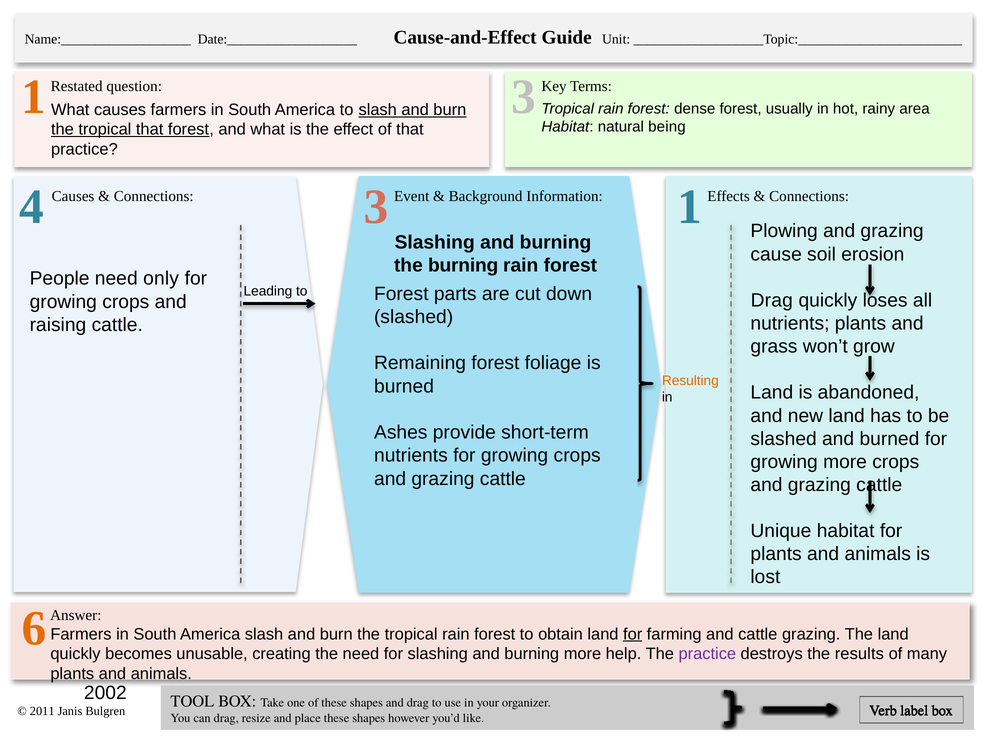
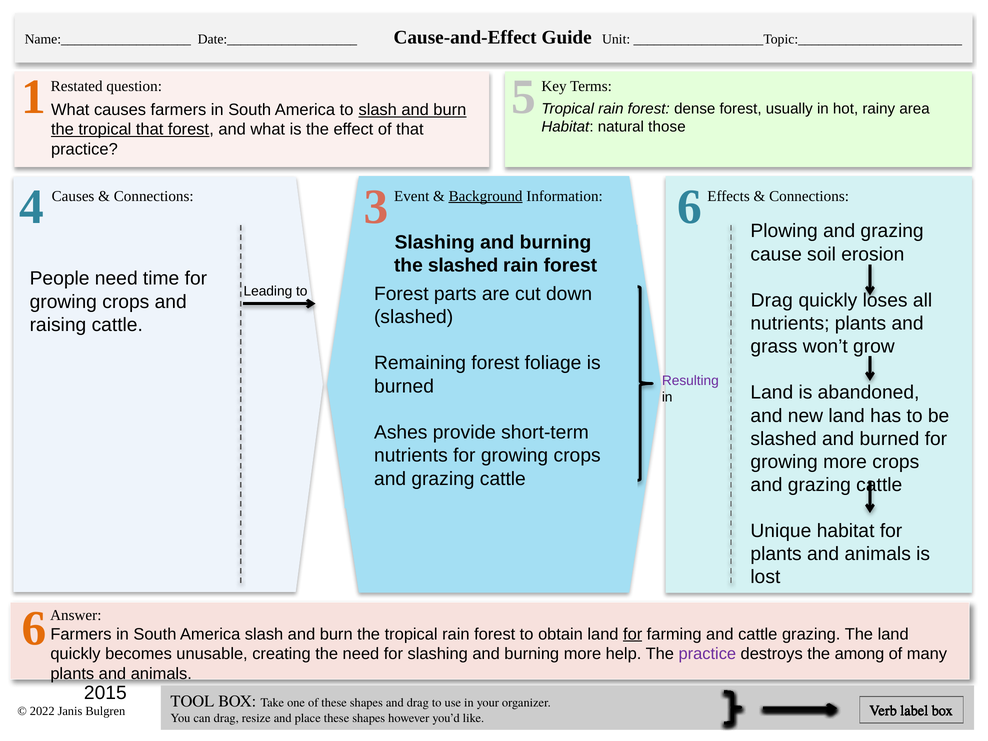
3: 3 -> 5 (524, 97)
being: being -> those (667, 127)
4 1: 1 -> 6 (689, 207)
Background underline: none -> present (486, 196)
the burning: burning -> slashed (463, 266)
only: only -> time (161, 279)
Resulting colour: orange -> purple (690, 381)
results: results -> among (859, 654)
2002: 2002 -> 2015 (105, 693)
2011: 2011 -> 2022 (42, 711)
